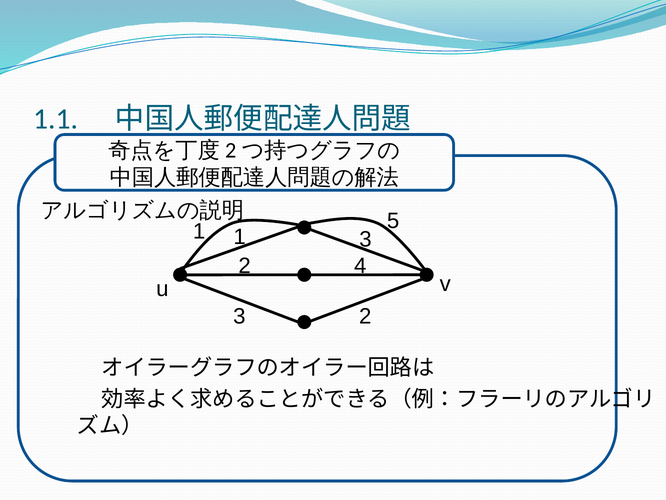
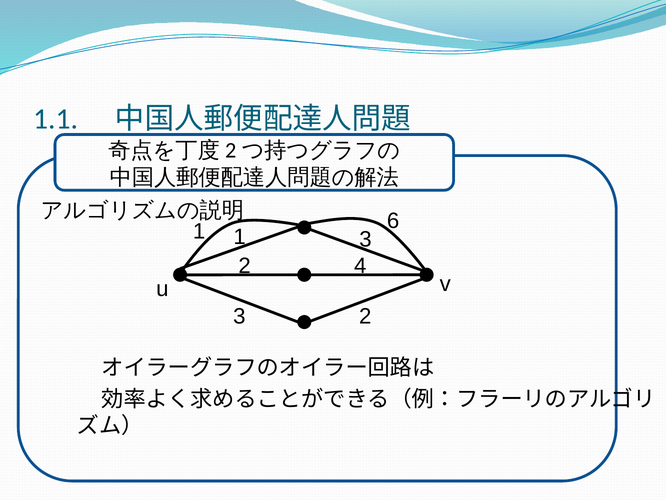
5: 5 -> 6 (393, 221)
